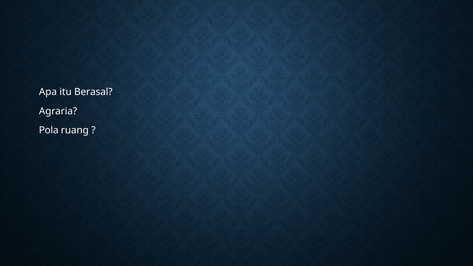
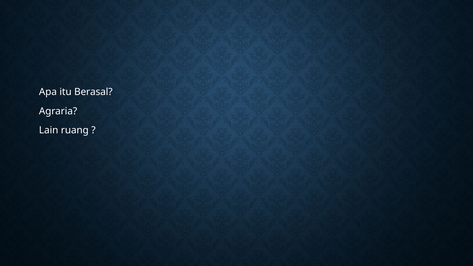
Pola: Pola -> Lain (49, 130)
